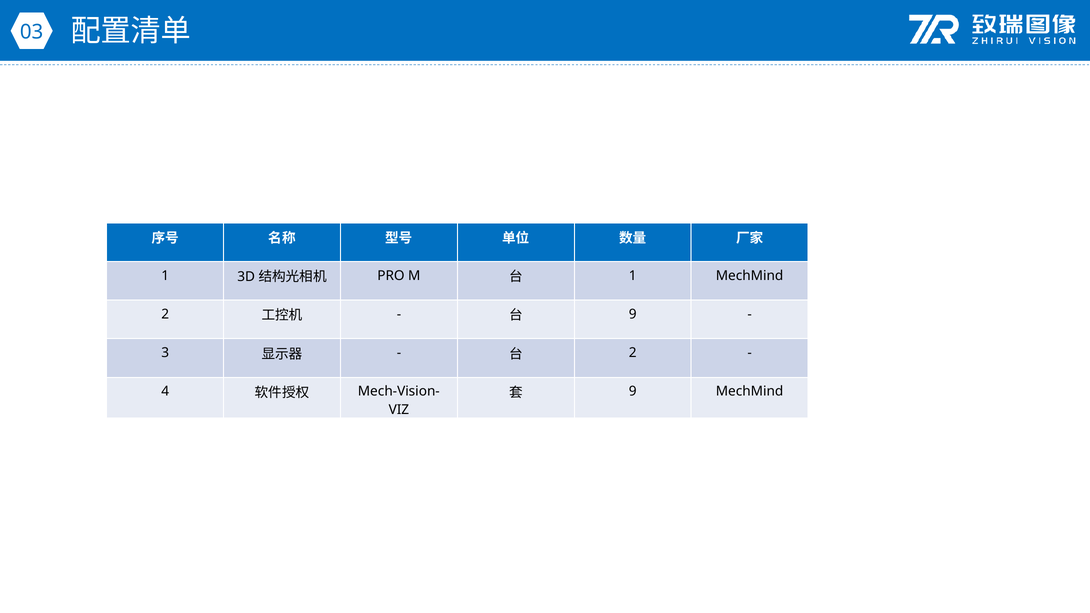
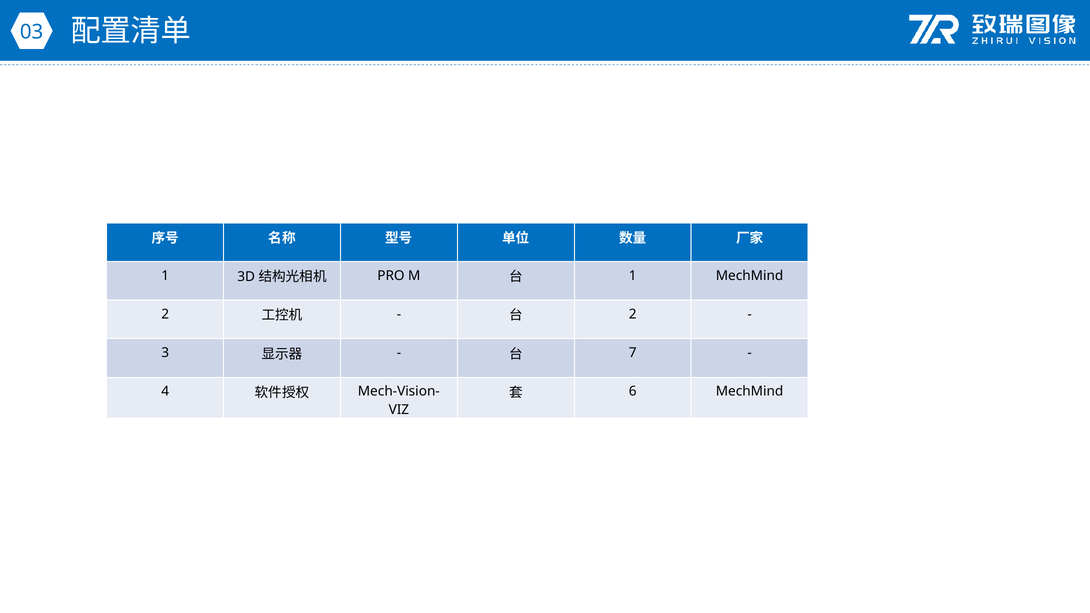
9: 9 -> 2 (633, 314)
2: 2 -> 7 (633, 353)
9: 9 -> 6 (633, 392)
